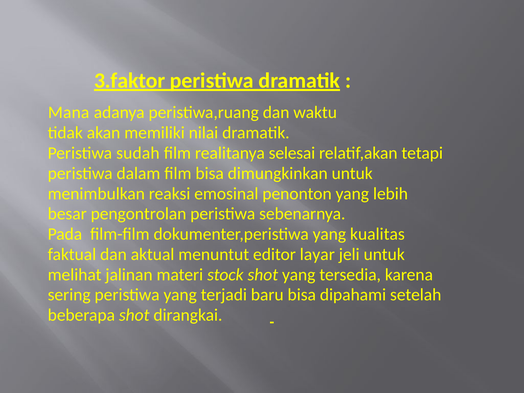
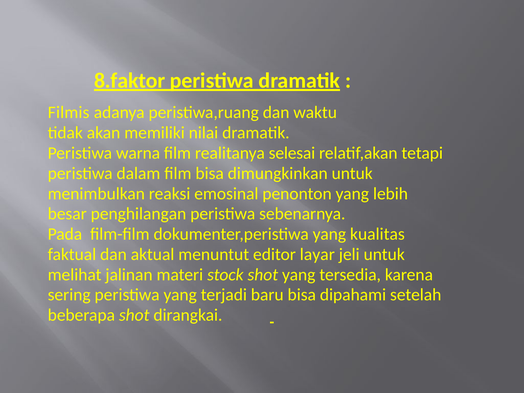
3.faktor: 3.faktor -> 8.faktor (130, 81)
Mana: Mana -> Filmis (69, 113)
sudah: sudah -> warna (138, 153)
pengontrolan: pengontrolan -> penghilangan (139, 214)
